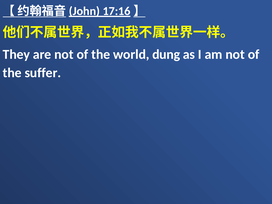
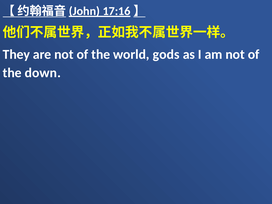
dung: dung -> gods (166, 54)
suffer: suffer -> down (43, 73)
